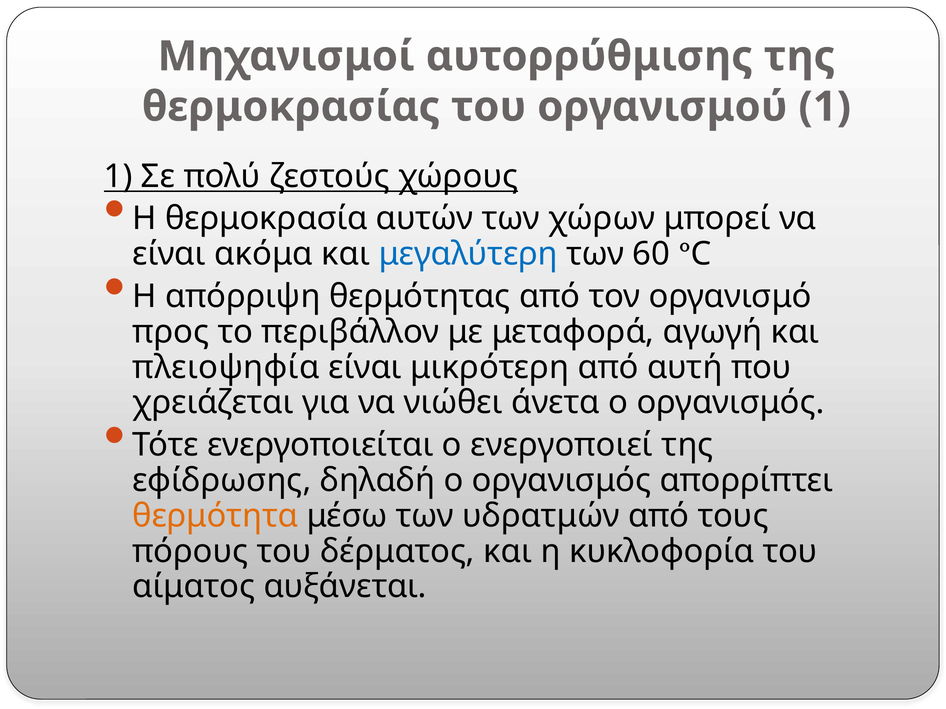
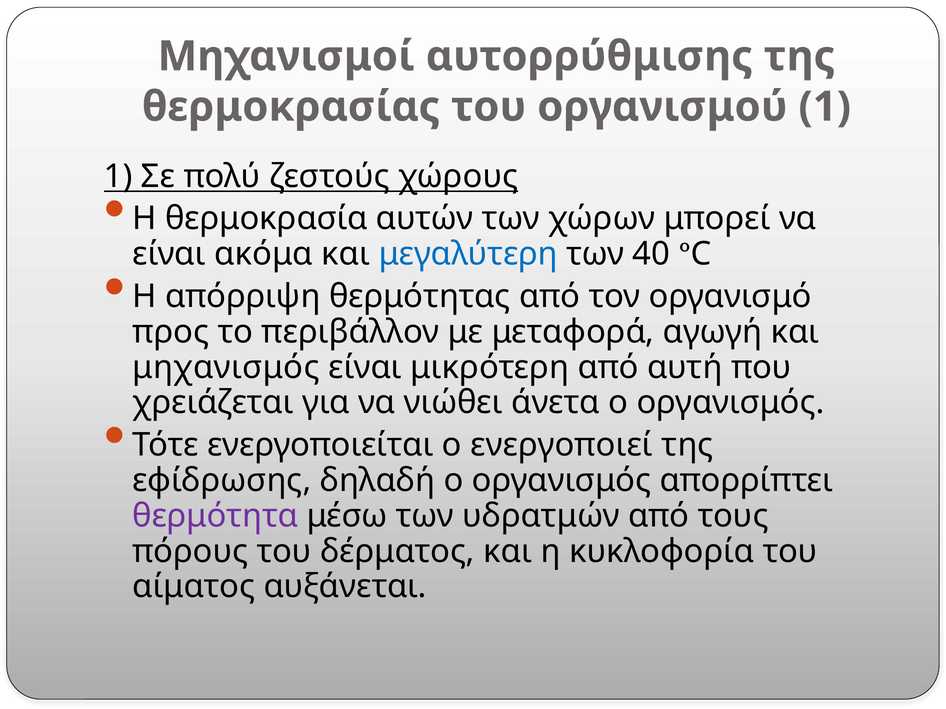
60: 60 -> 40 (651, 254)
πλειοψηφία: πλειοψηφία -> μηχανισμός (226, 367)
θερμότητα colour: orange -> purple (215, 516)
